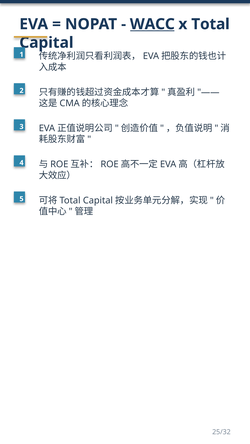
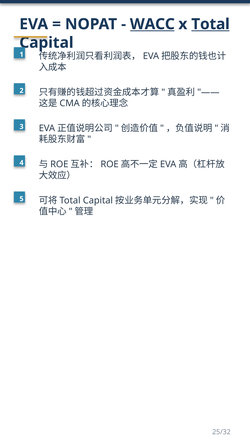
Total underline: none -> present (211, 24)
